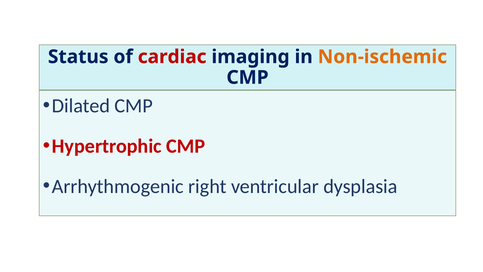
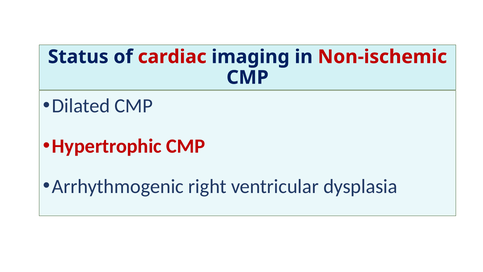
Non-ischemic colour: orange -> red (382, 57)
